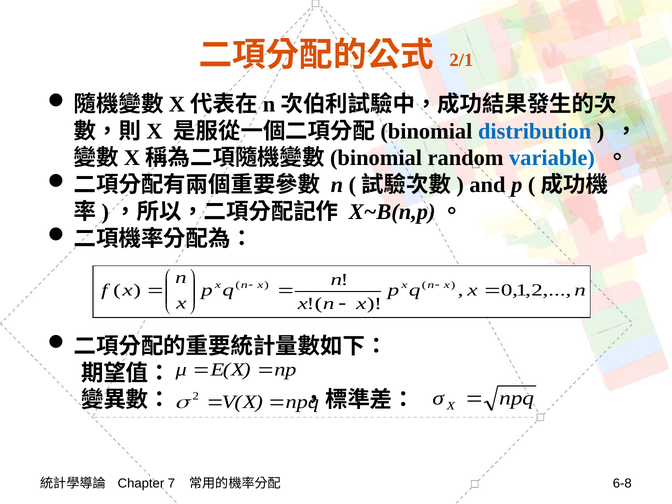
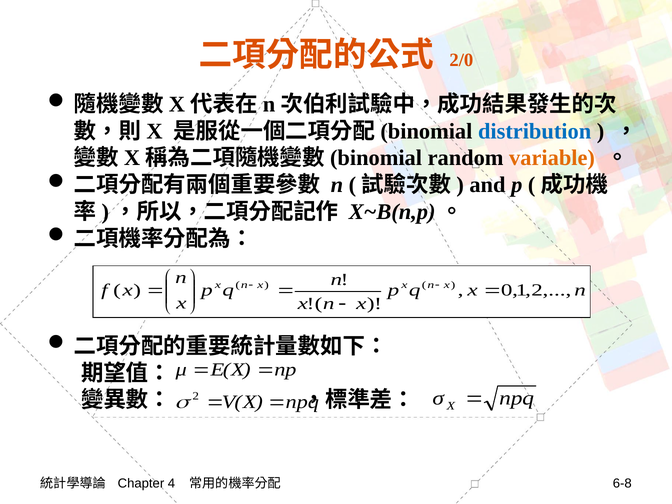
2/1: 2/1 -> 2/0 (461, 60)
variable colour: blue -> orange (552, 158)
7: 7 -> 4 (171, 483)
